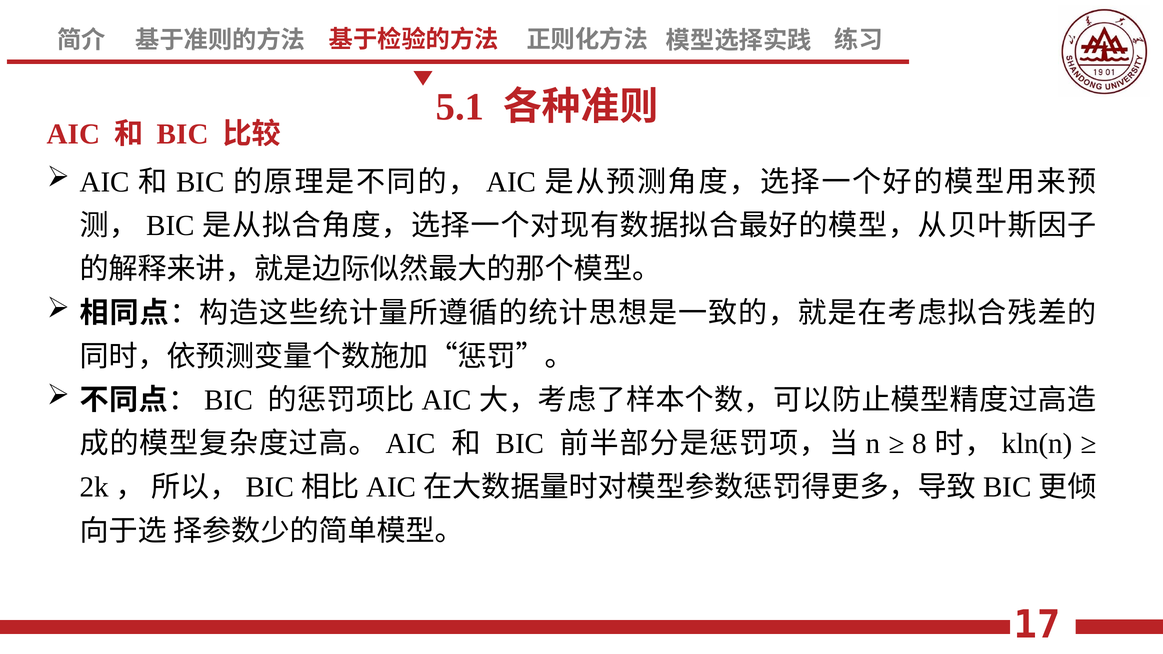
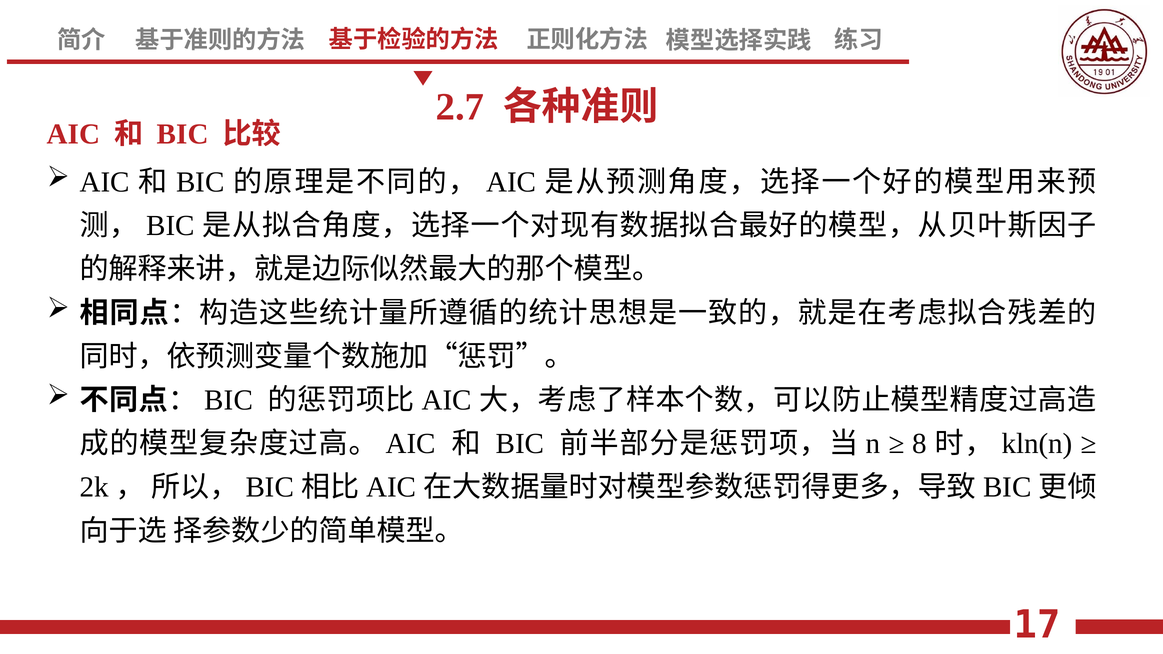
5.1: 5.1 -> 2.7 (460, 107)
